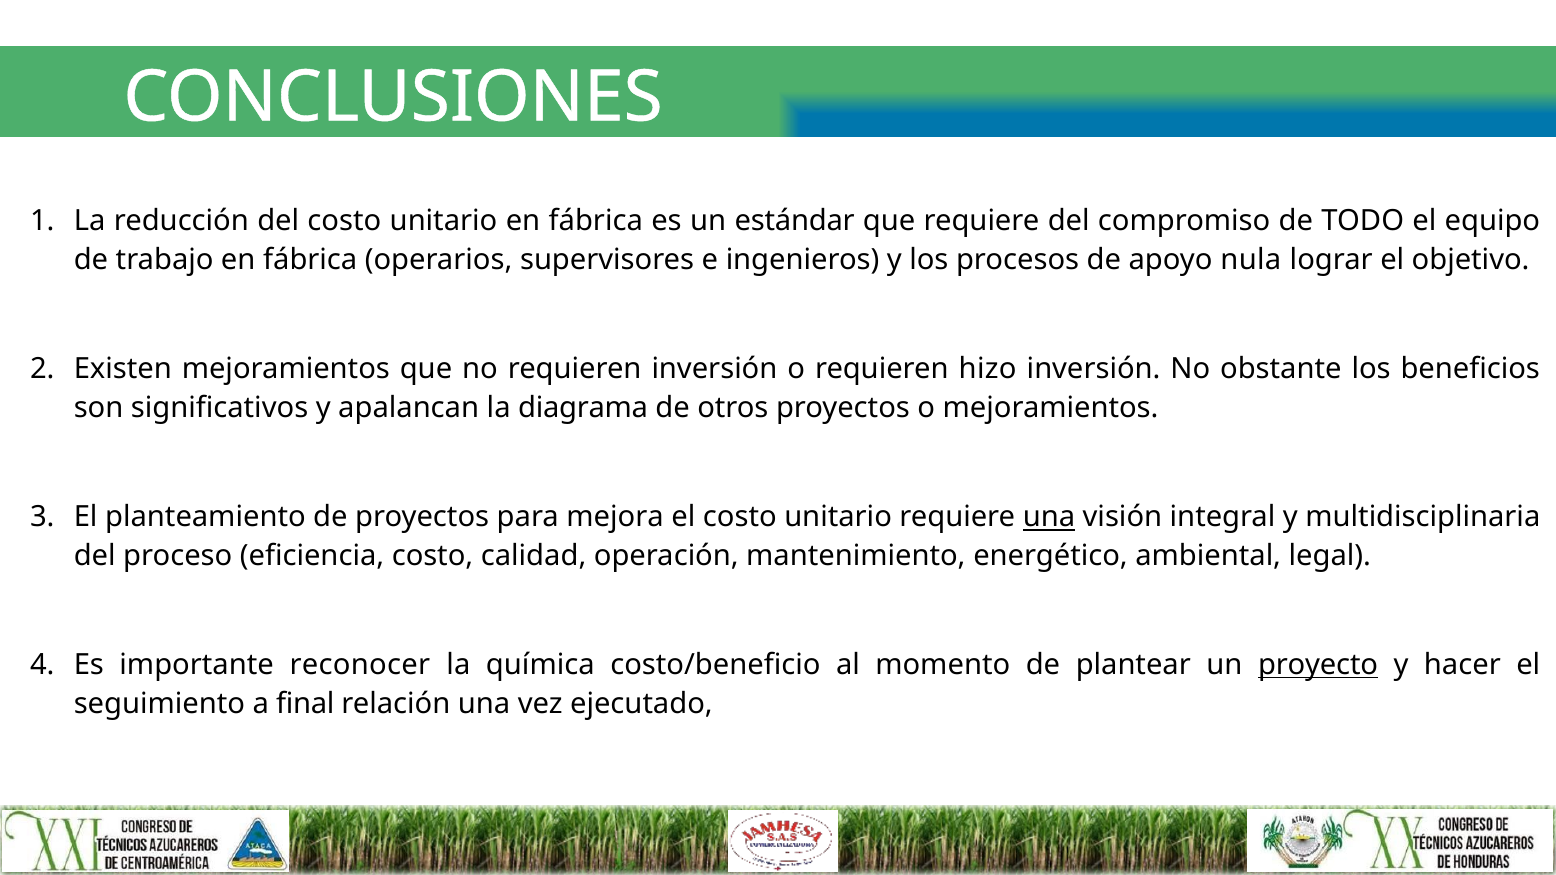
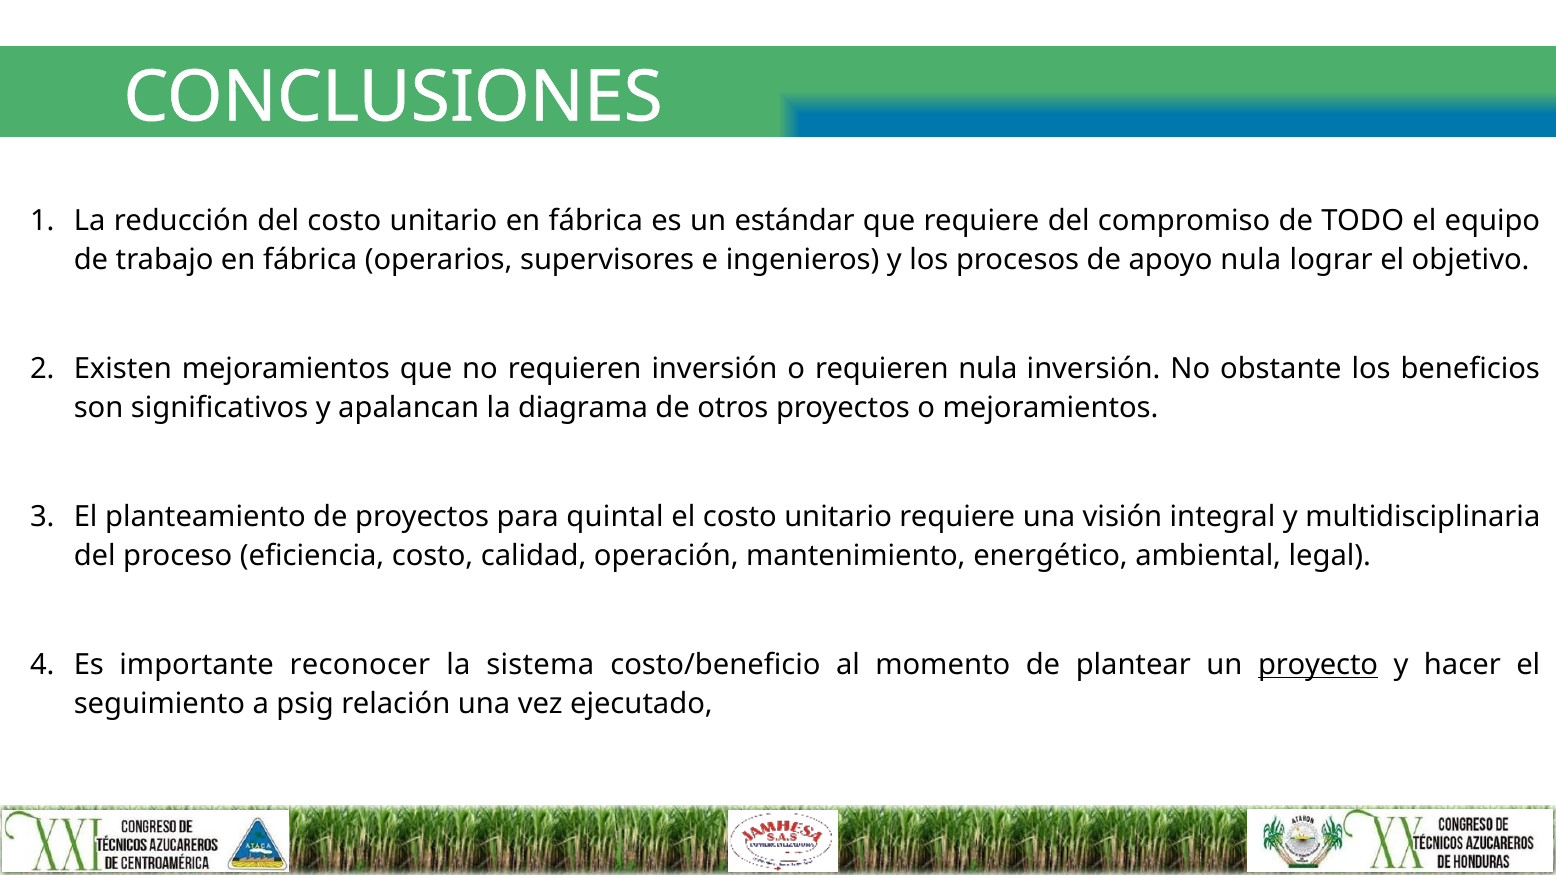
requieren hizo: hizo -> nula (988, 369)
mejora: mejora -> quintal (615, 517)
una underline: present -> none (1049, 517)
química: química -> sistema (540, 665)
final: final -> psig (305, 704)
